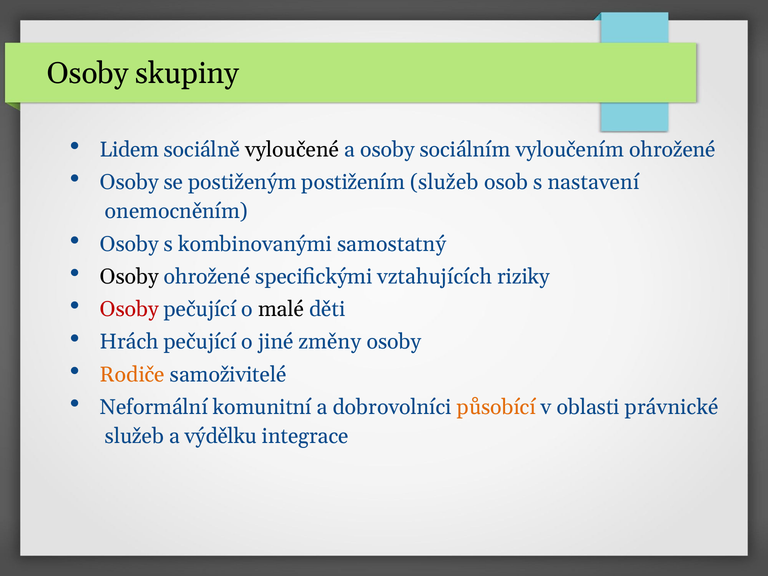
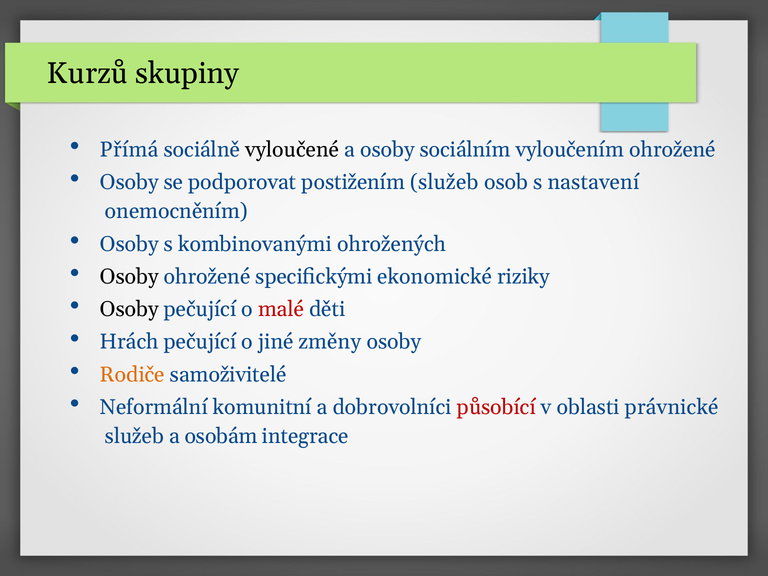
Osoby: Osoby -> Kurzů (87, 73)
Lidem: Lidem -> Přímá (129, 150)
postiženým: postiženým -> podporovat (242, 182)
samostatný: samostatný -> ohrožených (392, 244)
vztahujících: vztahujících -> ekonomické (435, 277)
Osoby colour: red -> black (129, 309)
malé colour: black -> red (281, 309)
působící colour: orange -> red (496, 407)
výdělku: výdělku -> osobám (221, 436)
